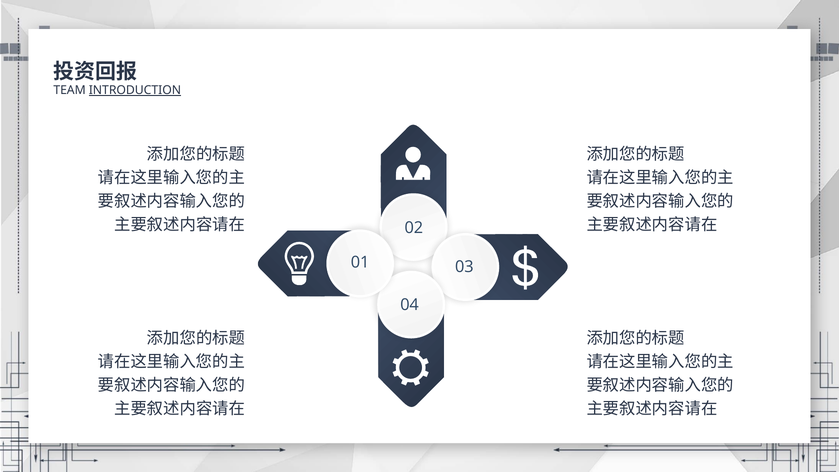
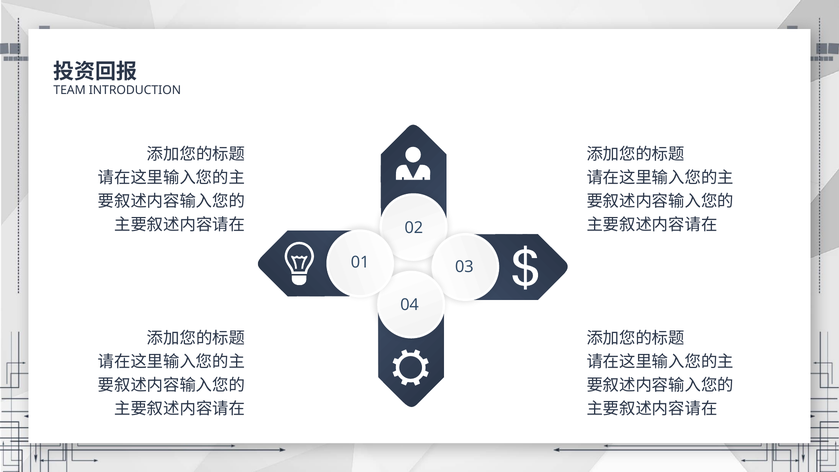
INTRODUCTION underline: present -> none (135, 90)
